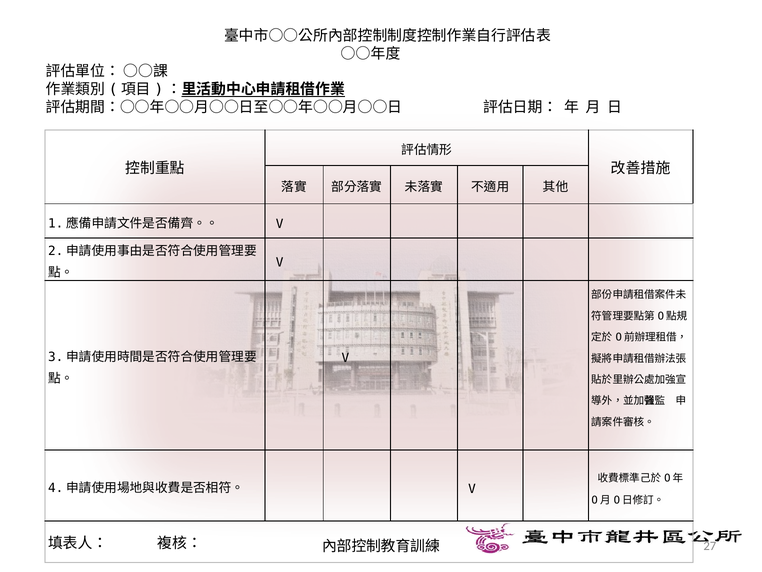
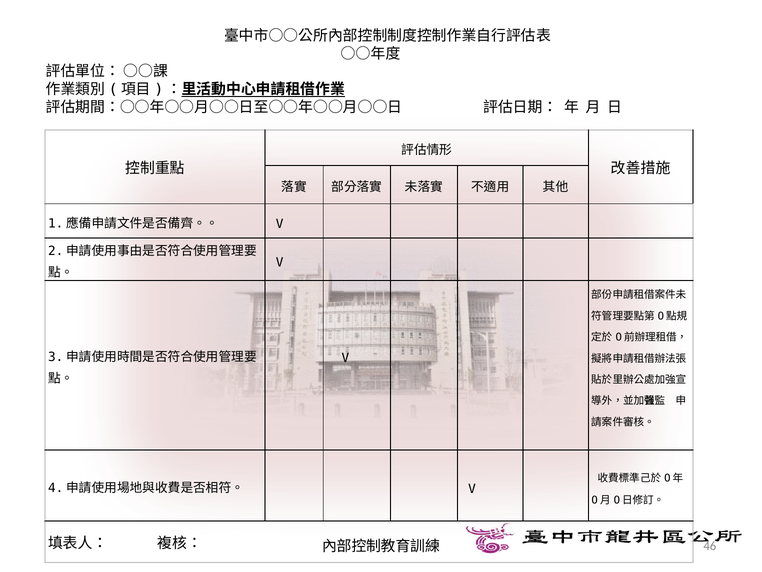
27: 27 -> 46 (710, 546)
